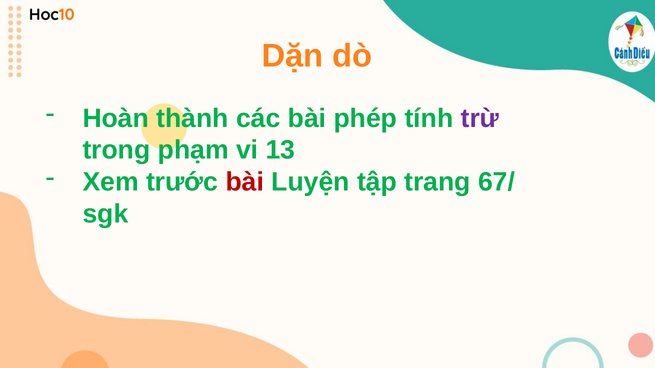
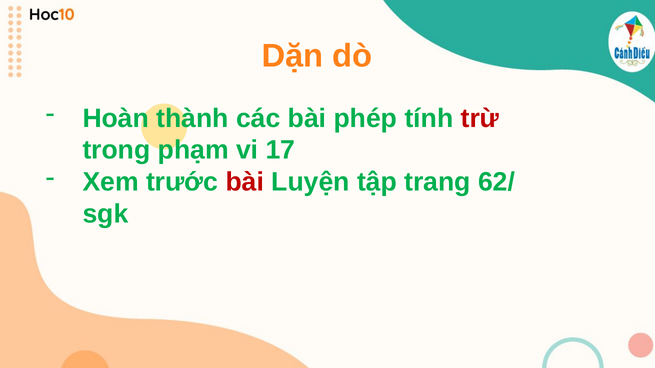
trừ colour: purple -> red (480, 118)
13: 13 -> 17 (280, 150)
67/: 67/ -> 62/ (497, 182)
